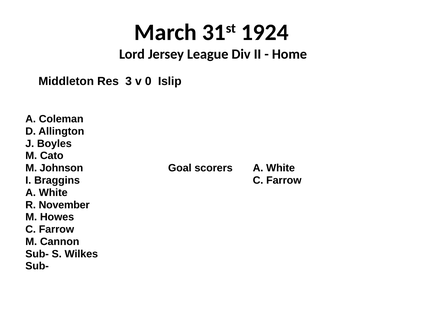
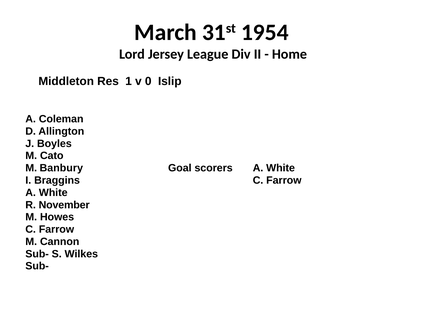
1924: 1924 -> 1954 (265, 32)
3: 3 -> 1 (129, 81)
Johnson: Johnson -> Banbury (61, 168)
